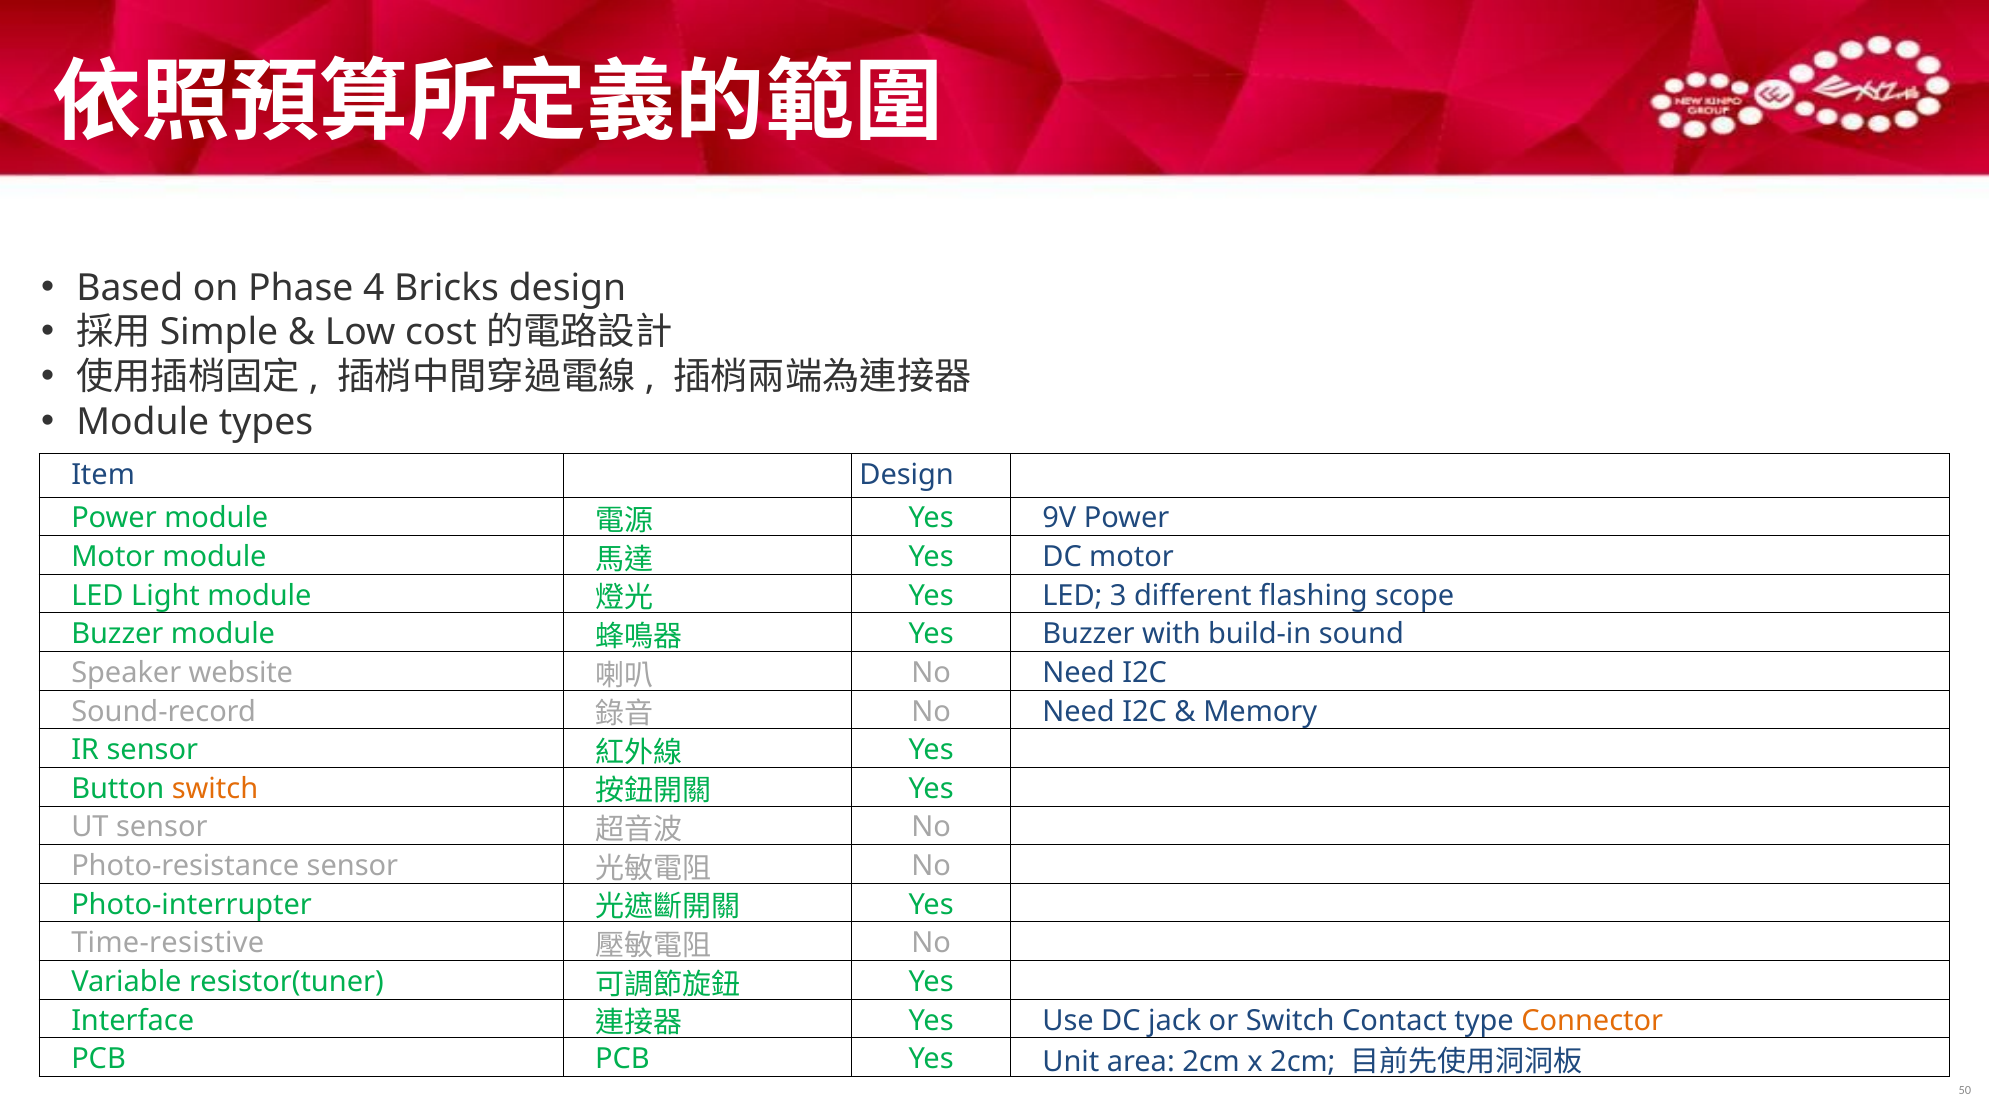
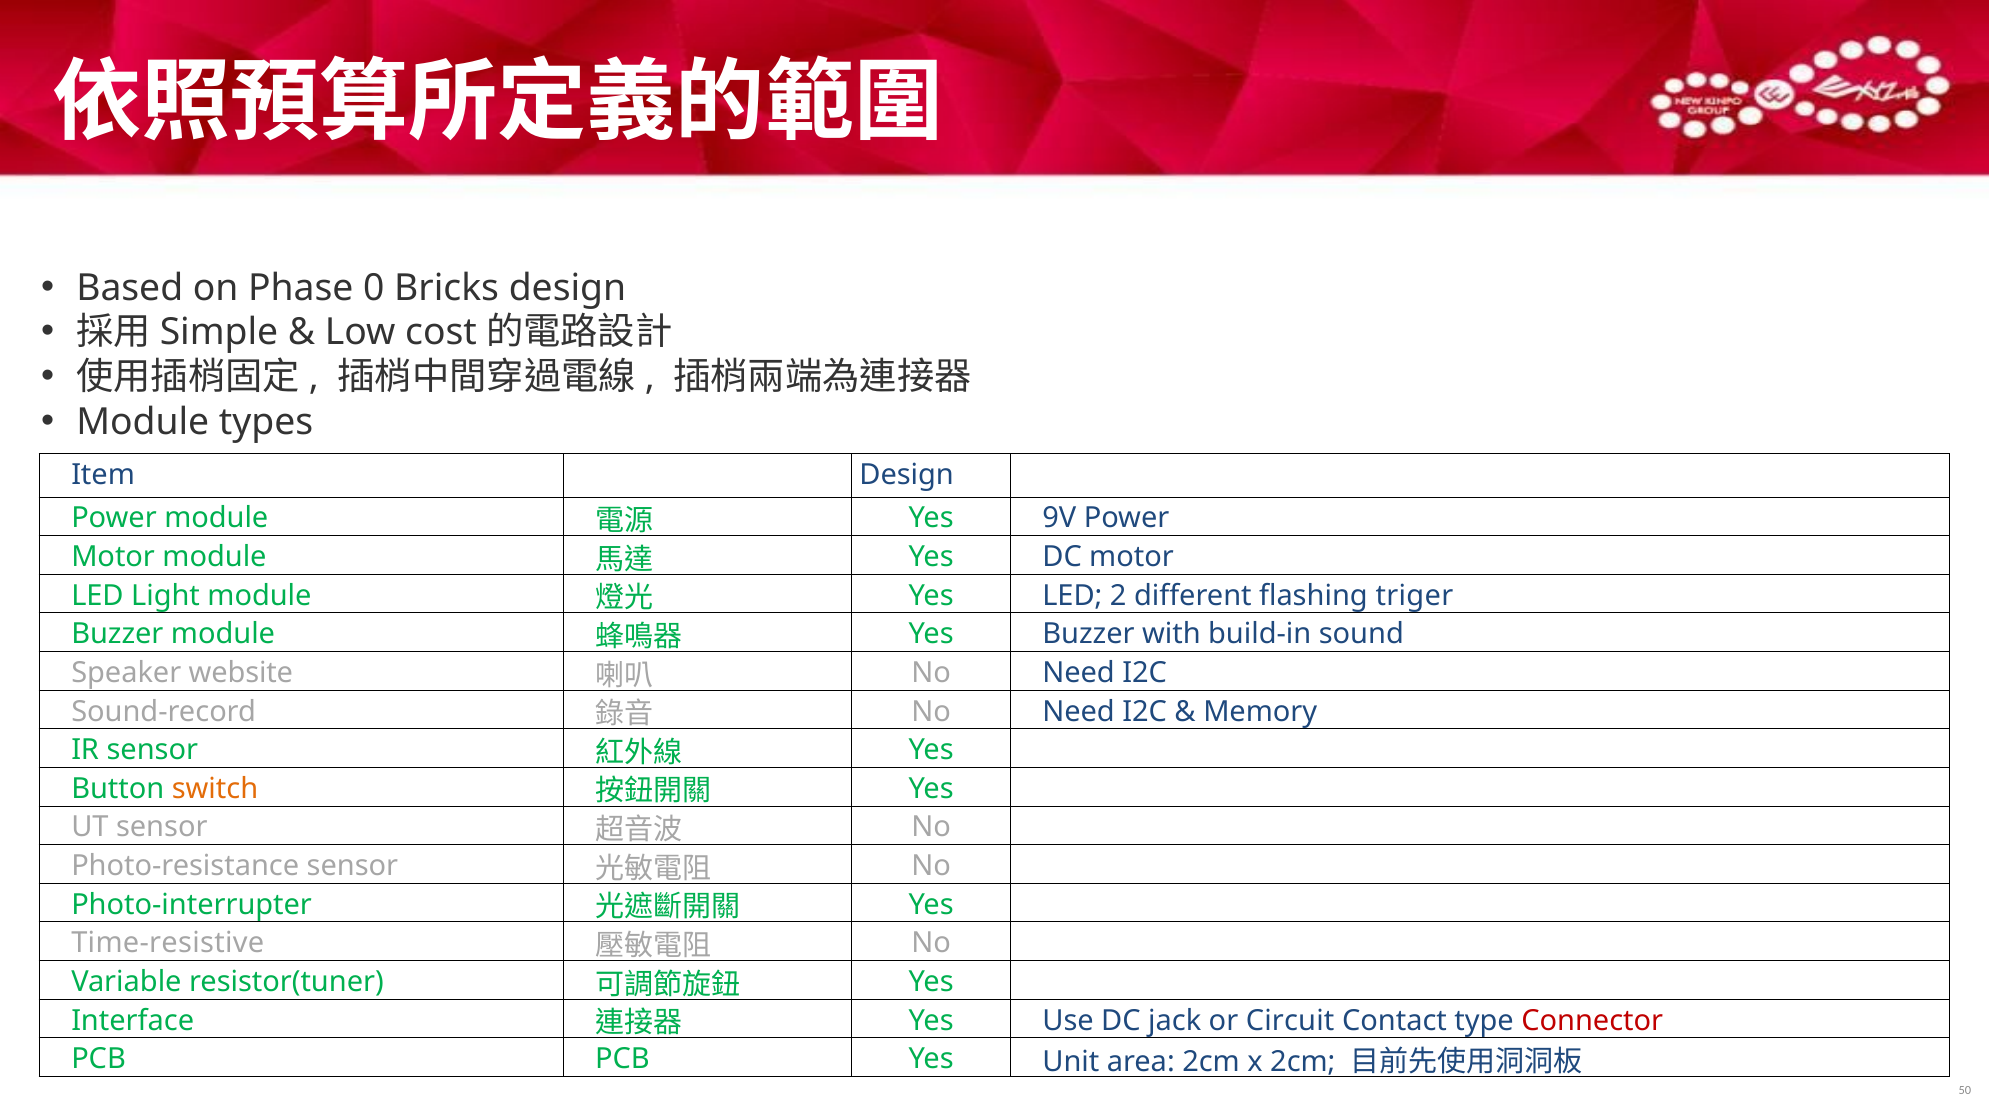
4: 4 -> 0 (374, 288)
3: 3 -> 2 (1118, 596)
scope: scope -> triger (1414, 596)
or Switch: Switch -> Circuit (1290, 1020)
Connector colour: orange -> red (1592, 1020)
